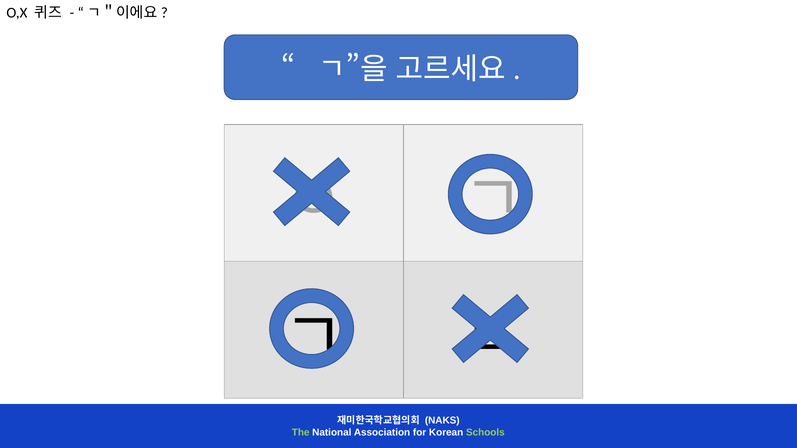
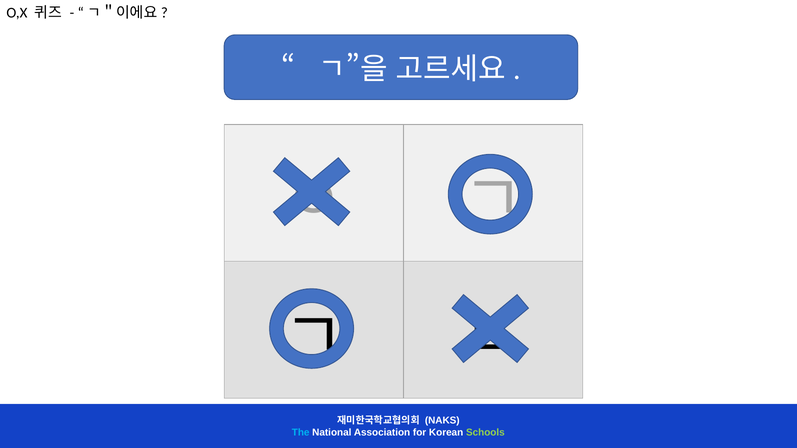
The colour: light green -> light blue (301, 433)
